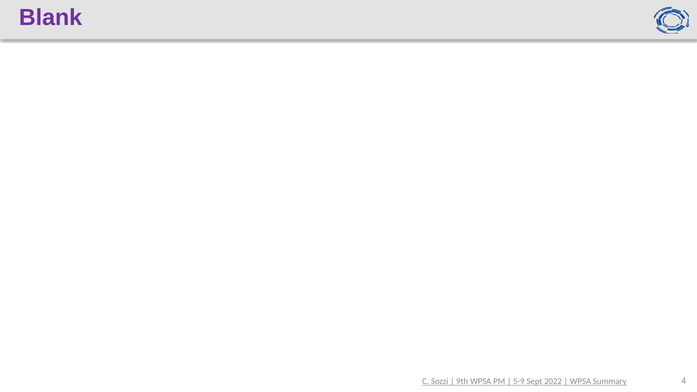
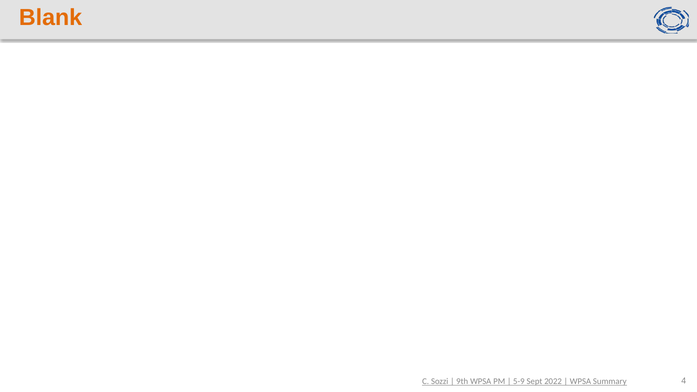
Blank colour: purple -> orange (51, 18)
